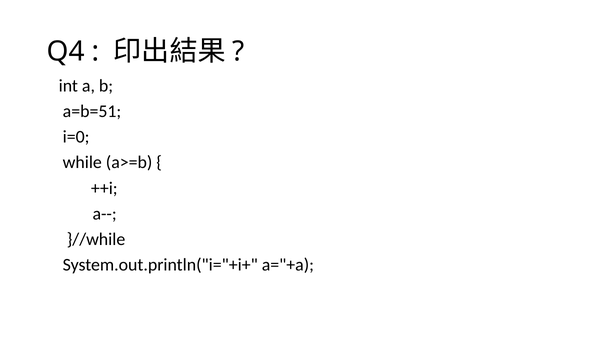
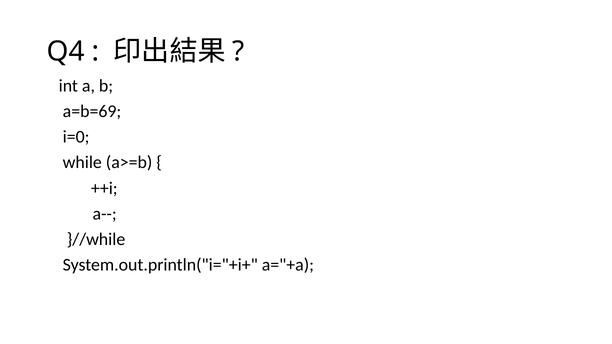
a=b=51: a=b=51 -> a=b=69 (92, 111)
